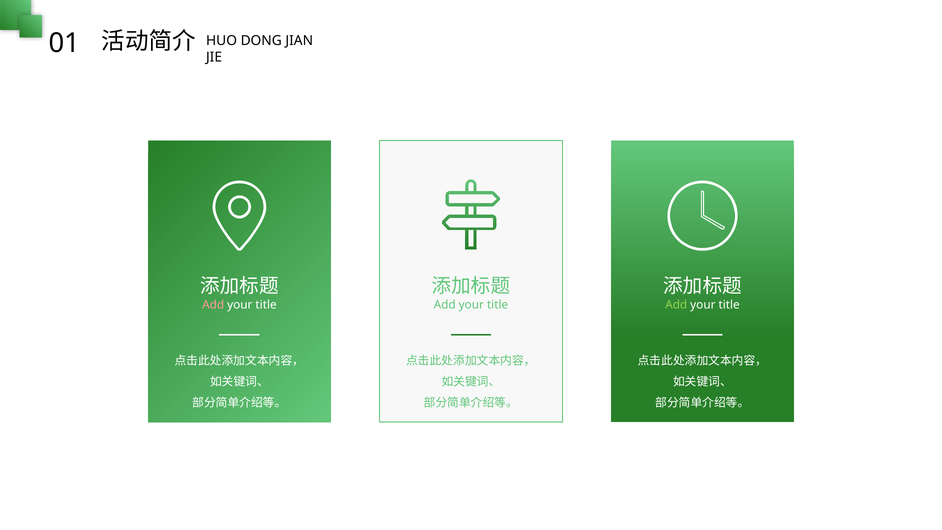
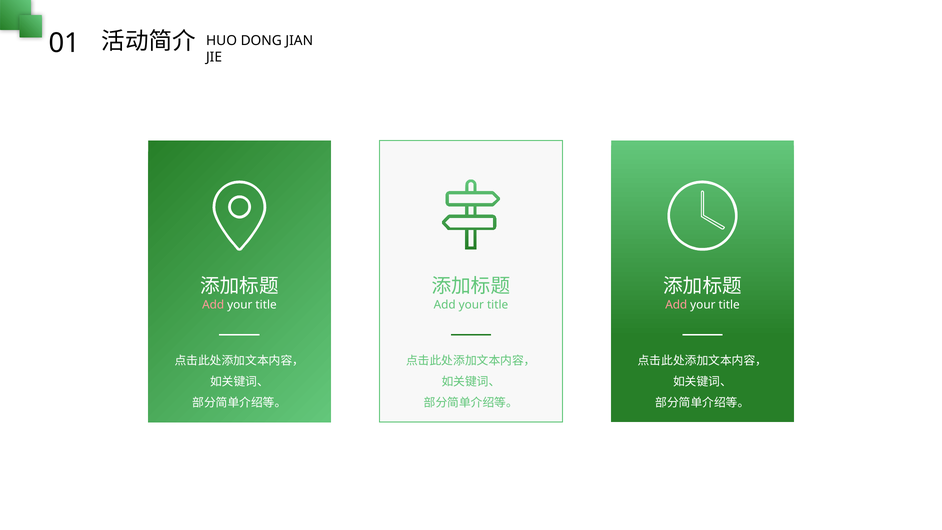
Add colour: light green -> pink (676, 305)
